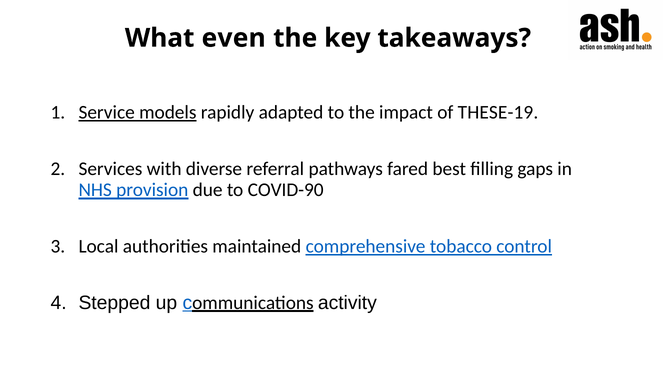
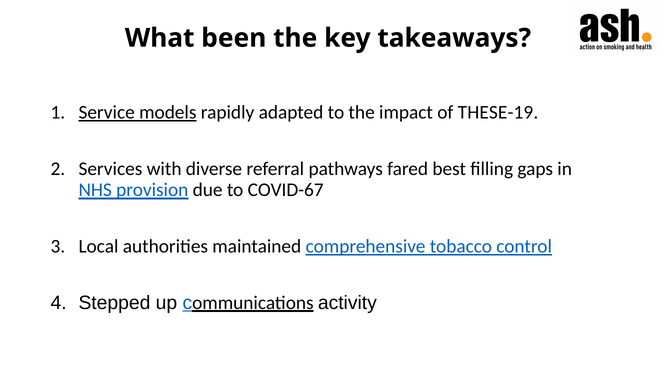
even: even -> been (234, 38)
COVID-90: COVID-90 -> COVID-67 (286, 190)
